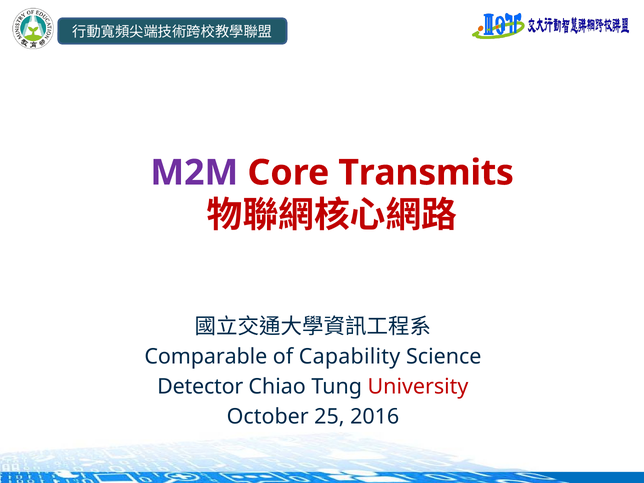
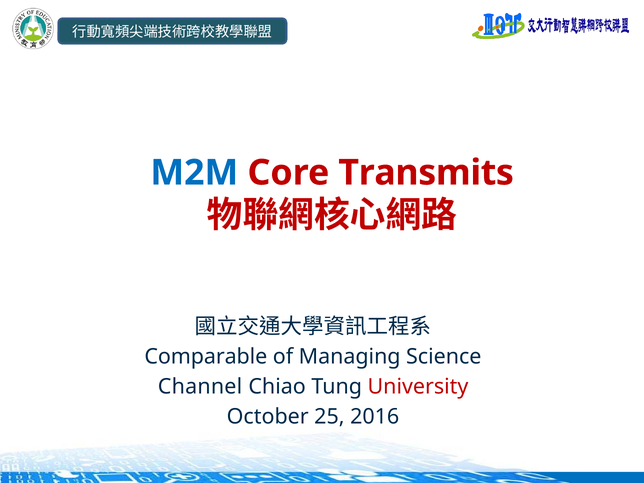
M2M colour: purple -> blue (194, 173)
Capability: Capability -> Managing (350, 357)
Detector: Detector -> Channel (200, 387)
